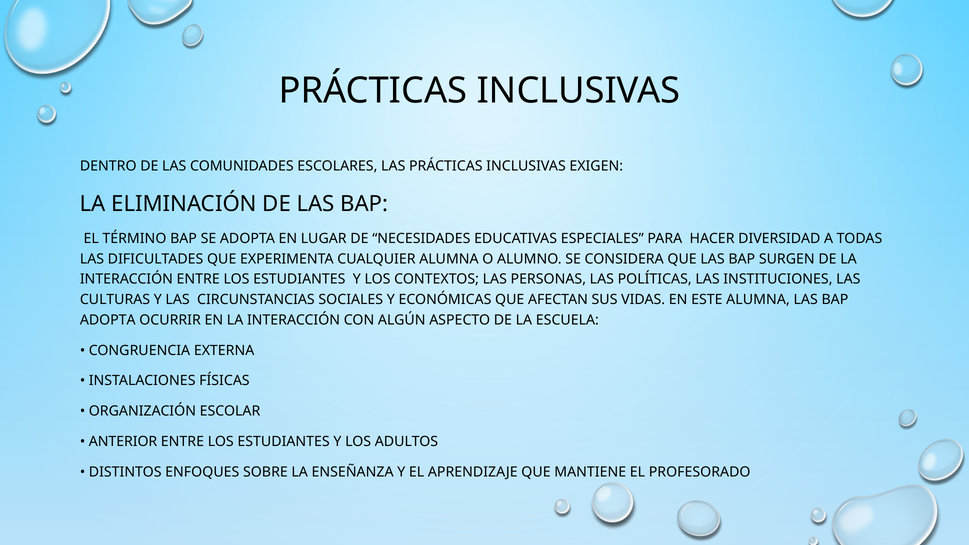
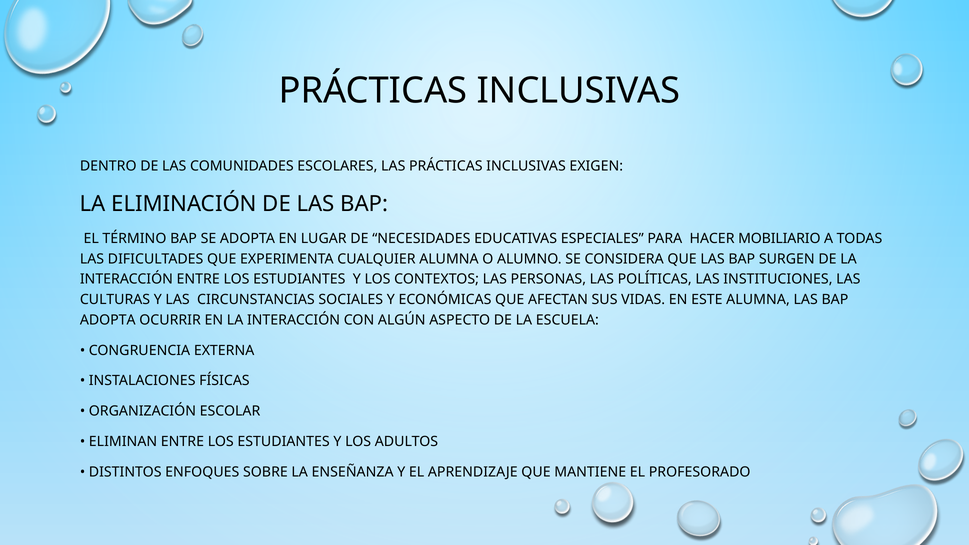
DIVERSIDAD: DIVERSIDAD -> MOBILIARIO (779, 239)
ANTERIOR: ANTERIOR -> ELIMINAN (123, 442)
